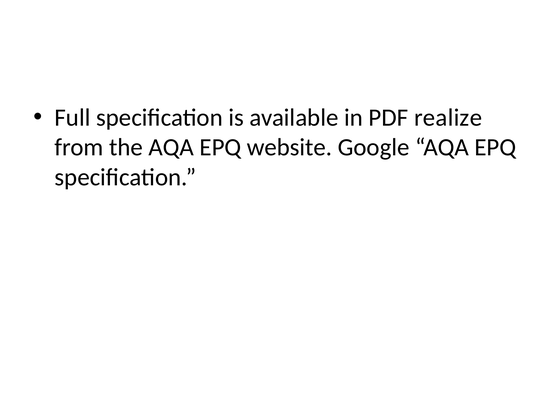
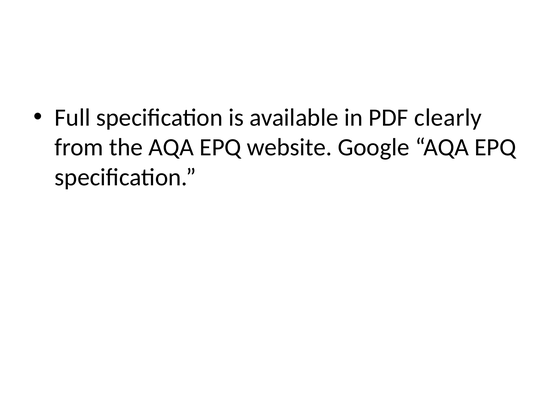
realize: realize -> clearly (448, 117)
